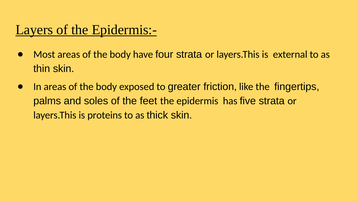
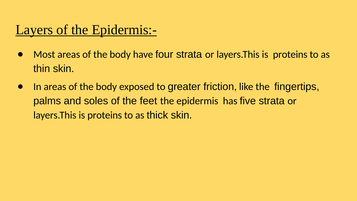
external: external -> proteins (290, 54)
